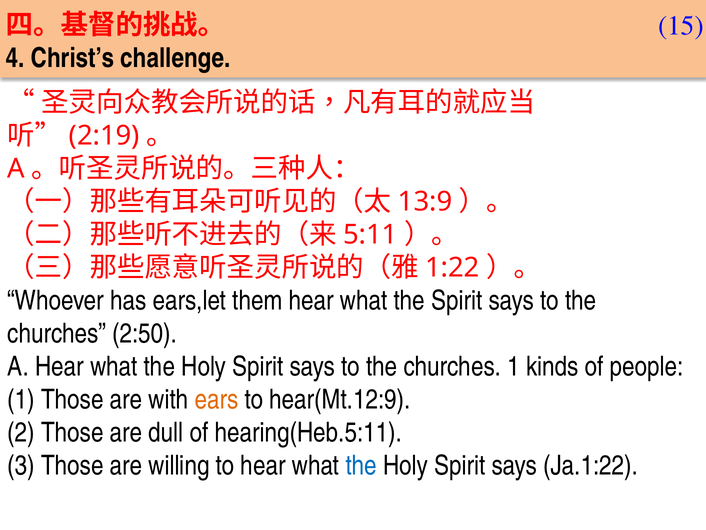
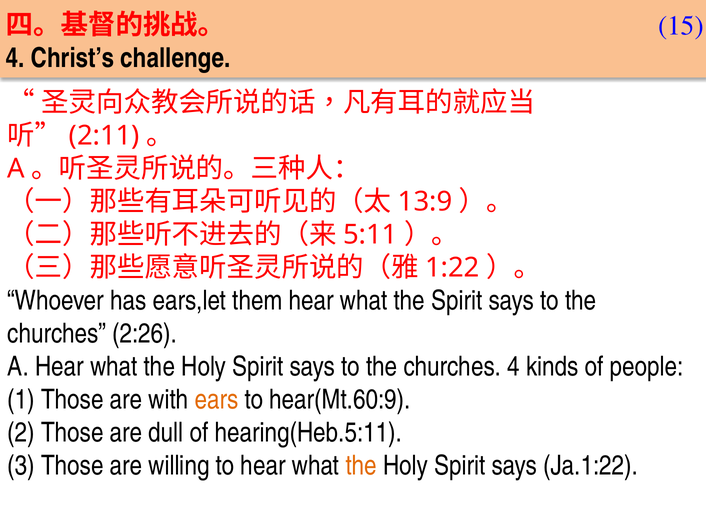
2:19: 2:19 -> 2:11 (104, 135)
2:50: 2:50 -> 2:26 (145, 333)
churches 1: 1 -> 4 (514, 366)
hear(Mt.12:9: hear(Mt.12:9 -> hear(Mt.60:9 (340, 399)
the colour: blue -> orange (361, 465)
